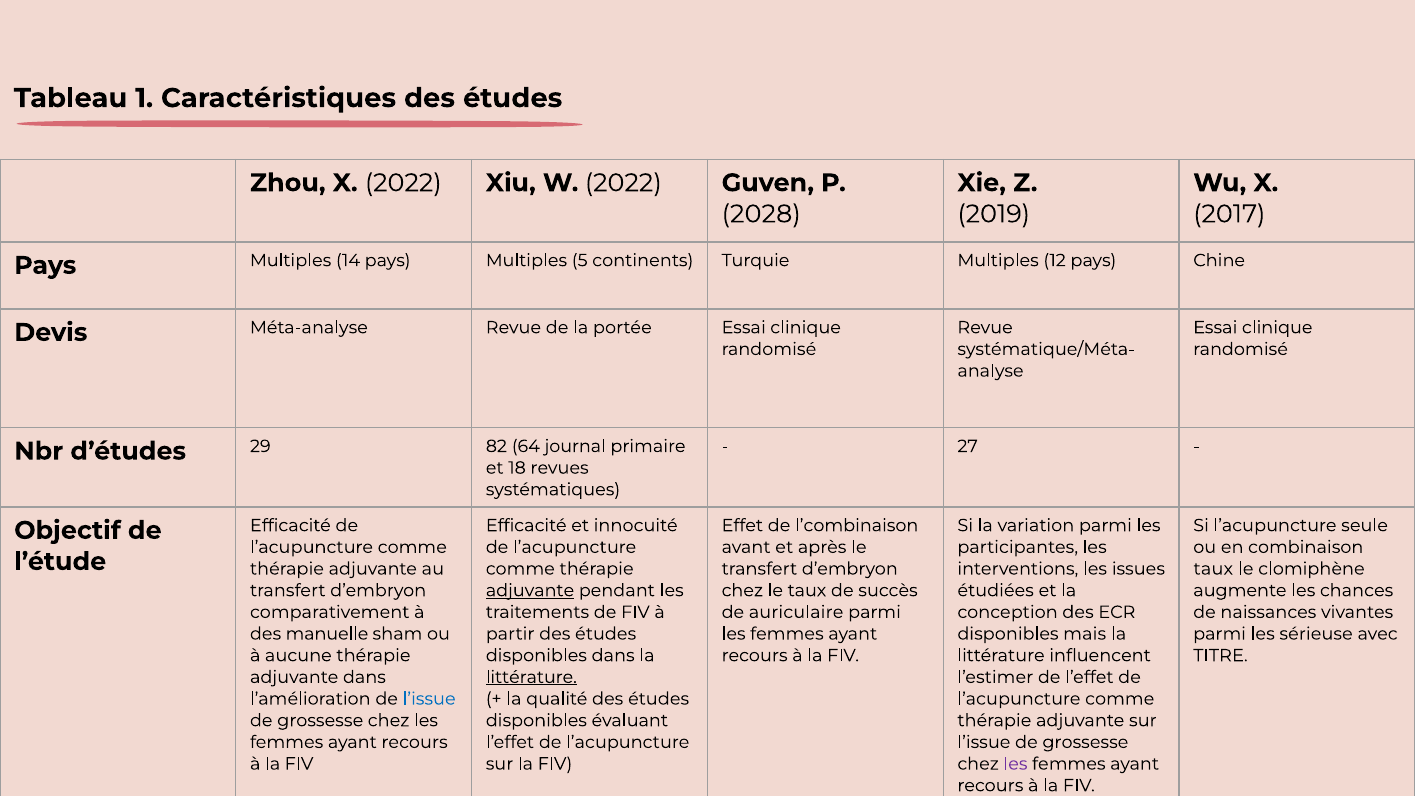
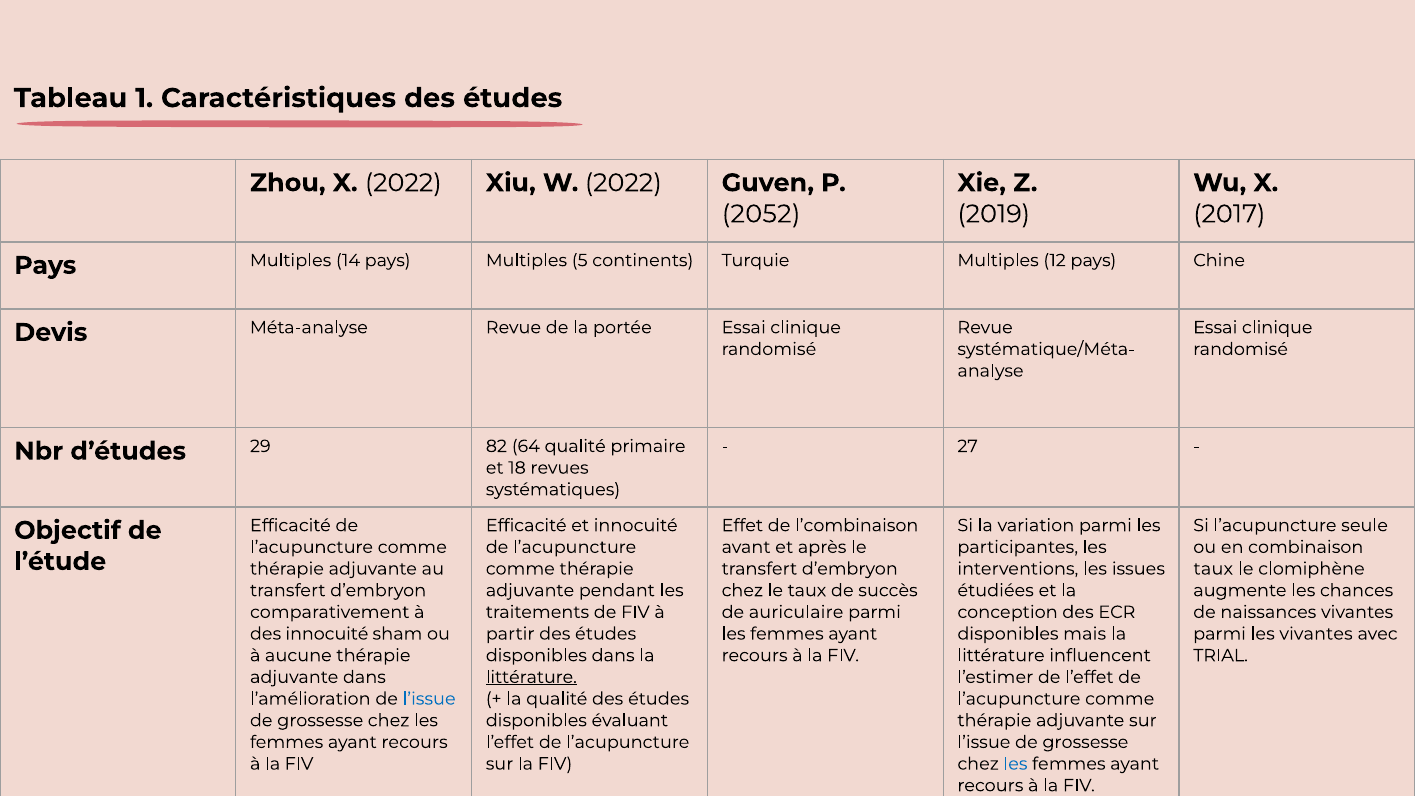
2028: 2028 -> 2052 (761, 214)
64 journal: journal -> qualité (575, 446)
adjuvante underline: present -> none (530, 590)
des manuelle: manuelle -> innocuité (327, 634)
les sérieuse: sérieuse -> vivantes (1316, 634)
TITRE: TITRE -> TRIAL (1221, 655)
les colour: purple -> blue (1015, 764)
